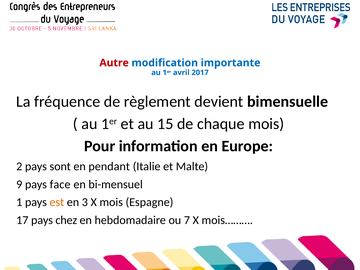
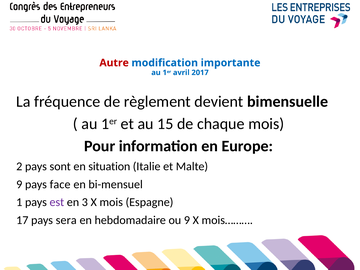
pendant: pendant -> situation (109, 166)
est colour: orange -> purple (57, 202)
chez: chez -> sera (66, 220)
ou 7: 7 -> 9 (187, 220)
